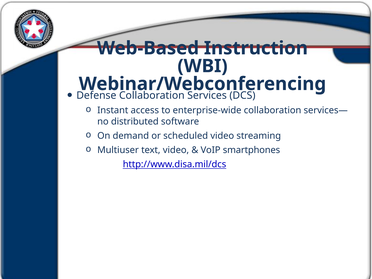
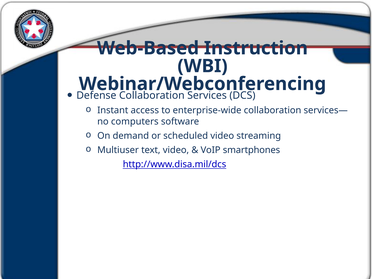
distributed: distributed -> computers (135, 121)
